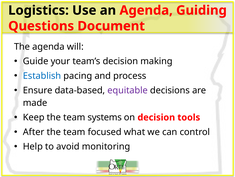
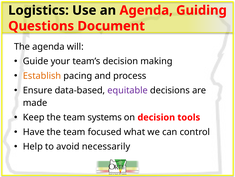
Establish colour: blue -> orange (42, 76)
After: After -> Have (34, 131)
monitoring: monitoring -> necessarily (106, 146)
